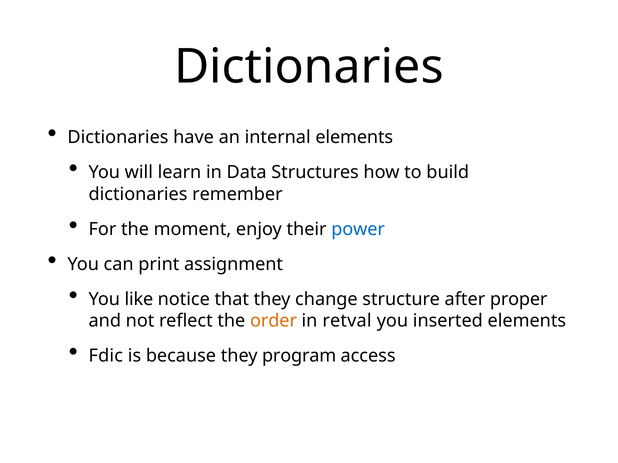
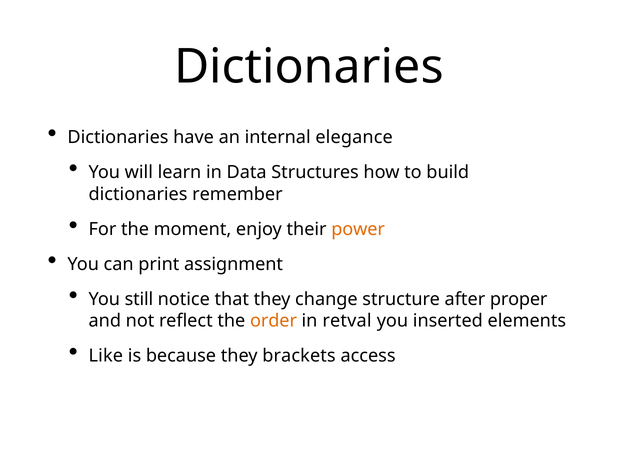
internal elements: elements -> elegance (354, 138)
power colour: blue -> orange (358, 229)
like: like -> still (139, 299)
Fdic: Fdic -> Like (106, 356)
program: program -> brackets (299, 356)
